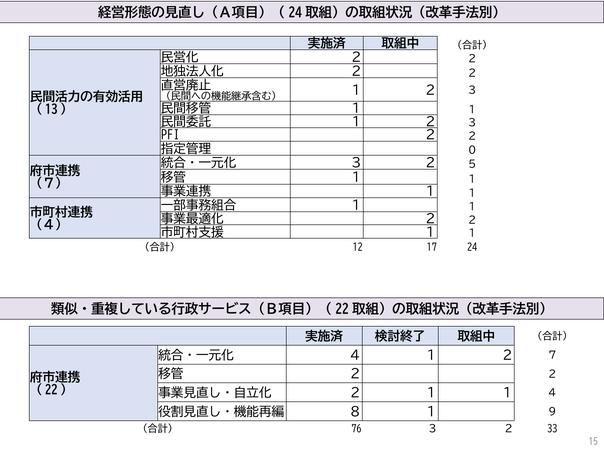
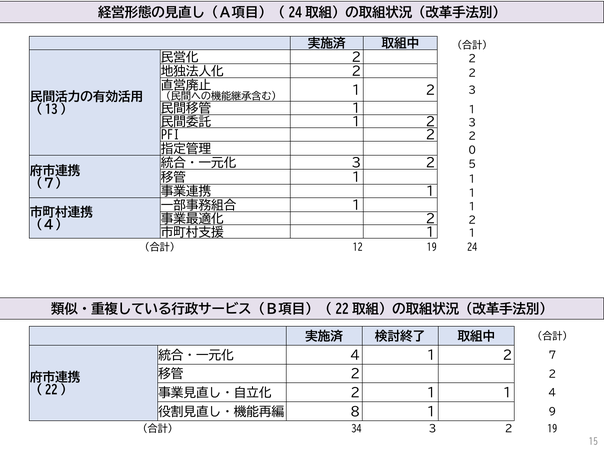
12 17: 17 -> 19 (432, 248)
76: 76 -> 34 (356, 429)
２ 33: 33 -> 19 (552, 429)
